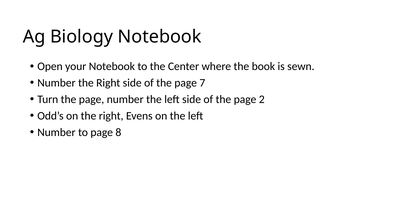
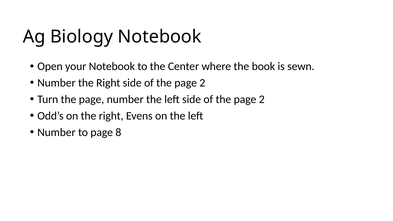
7: 7 -> 2 (202, 83)
